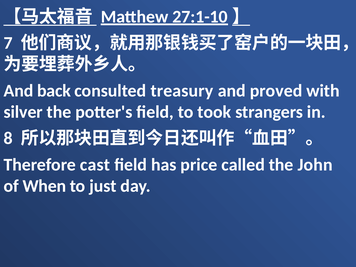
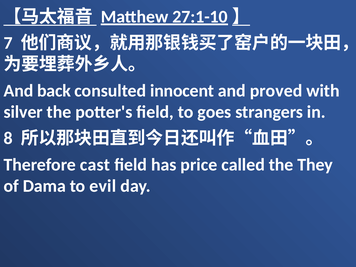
treasury: treasury -> innocent (182, 91)
took: took -> goes (214, 112)
John: John -> They (315, 165)
When: When -> Dama (44, 186)
just: just -> evil (103, 186)
